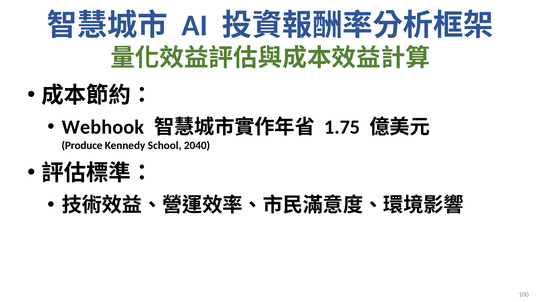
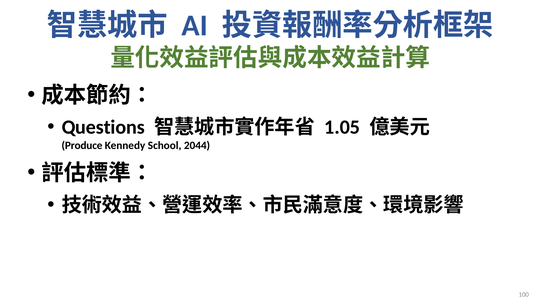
Webhook: Webhook -> Questions (103, 127)
1.75: 1.75 -> 1.05 (342, 127)
2040: 2040 -> 2044 (197, 145)
